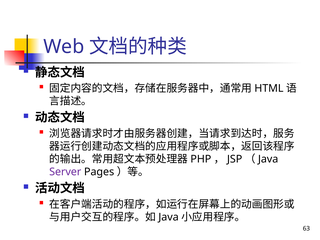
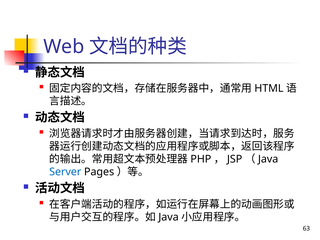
Server colour: purple -> blue (65, 172)
